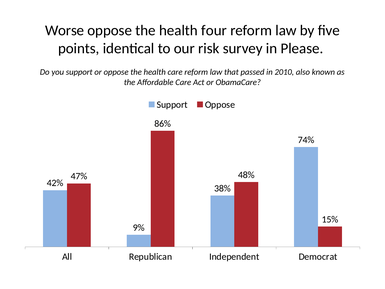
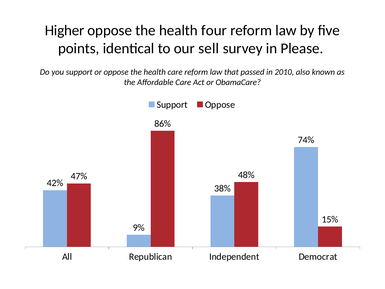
Worse: Worse -> Higher (65, 30)
risk: risk -> sell (209, 48)
